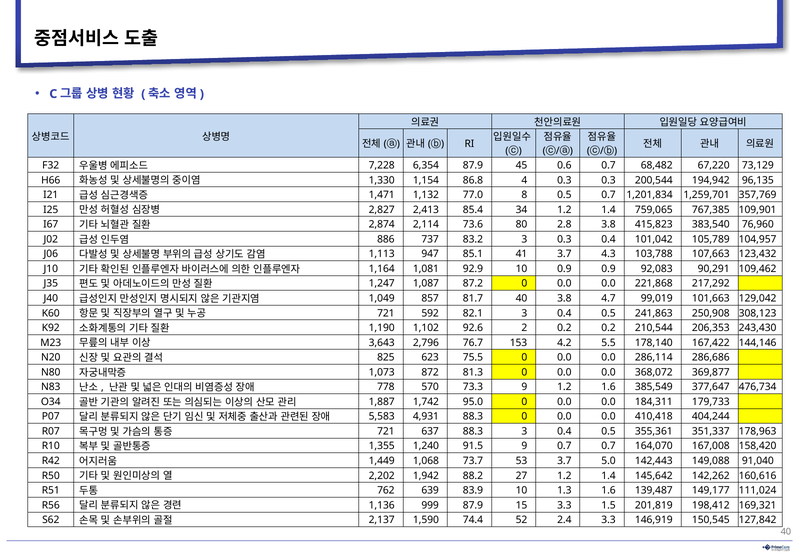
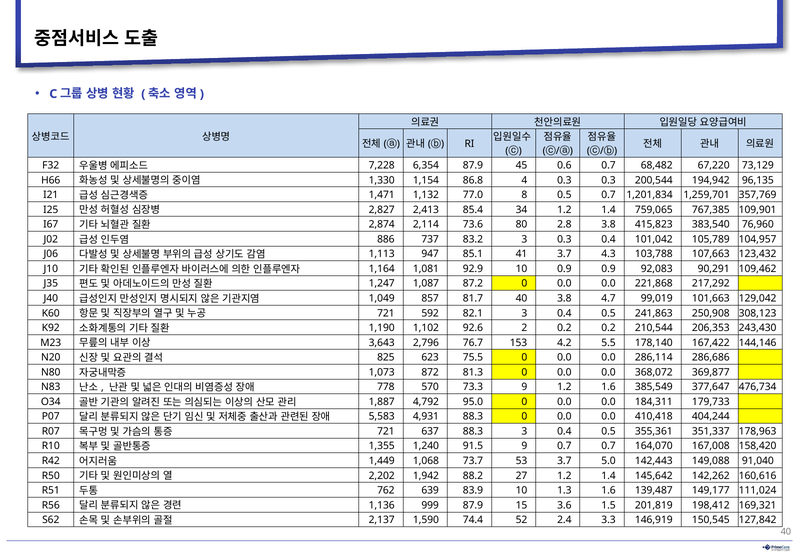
1,742: 1,742 -> 4,792 (426, 402)
15 3.3: 3.3 -> 3.6 (564, 505)
